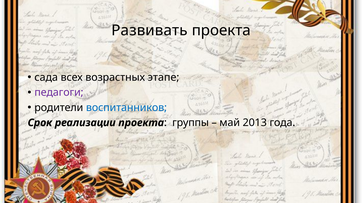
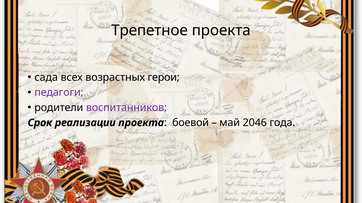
Развивать: Развивать -> Трепетное (150, 30)
этапе: этапе -> герои (164, 78)
воспитанников colour: blue -> purple (126, 108)
группы: группы -> боевой (191, 123)
2013: 2013 -> 2046 (255, 123)
